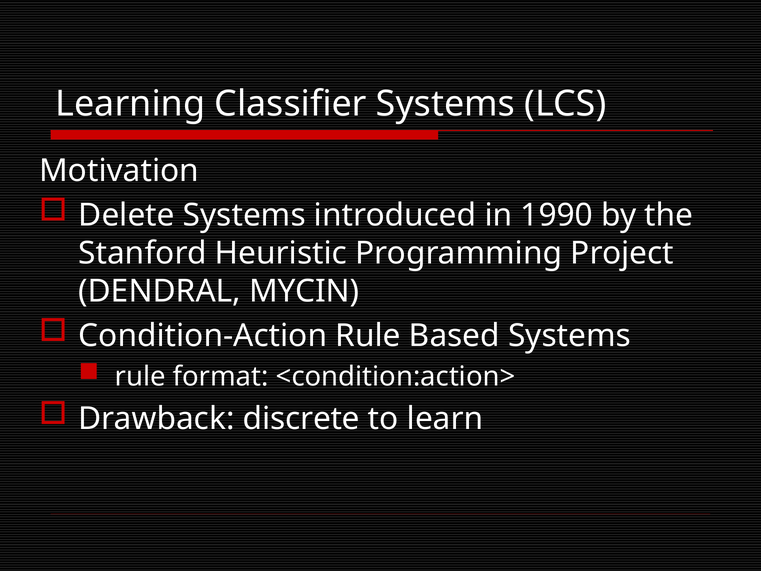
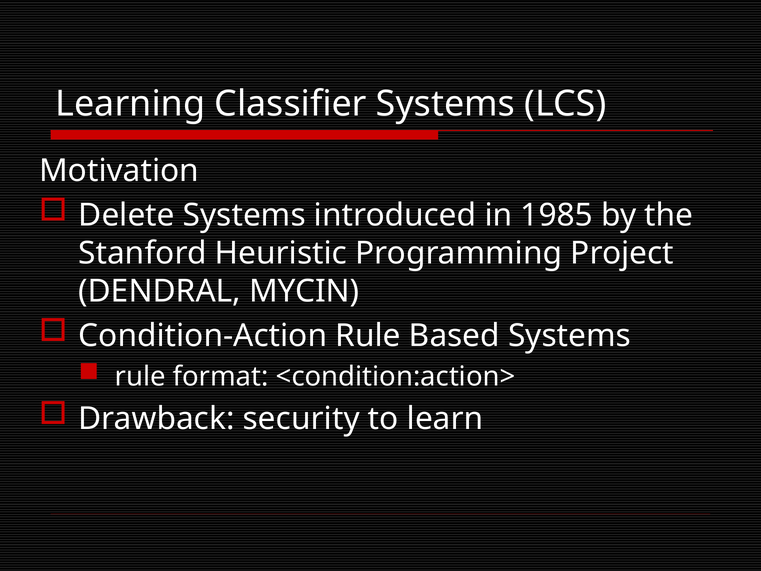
1990: 1990 -> 1985 (557, 215)
discrete: discrete -> security (301, 419)
